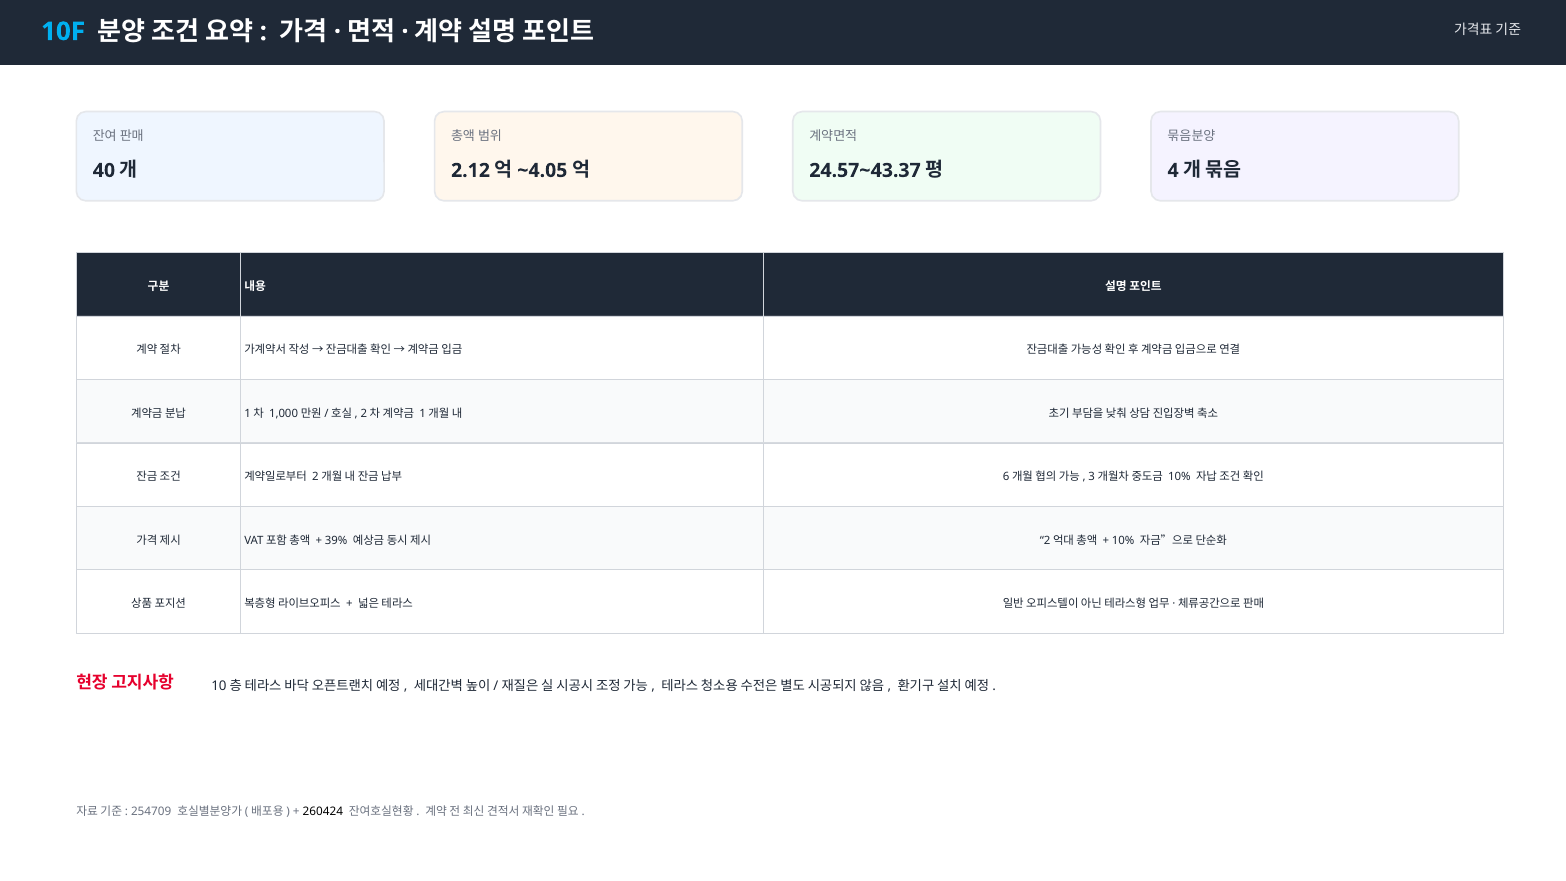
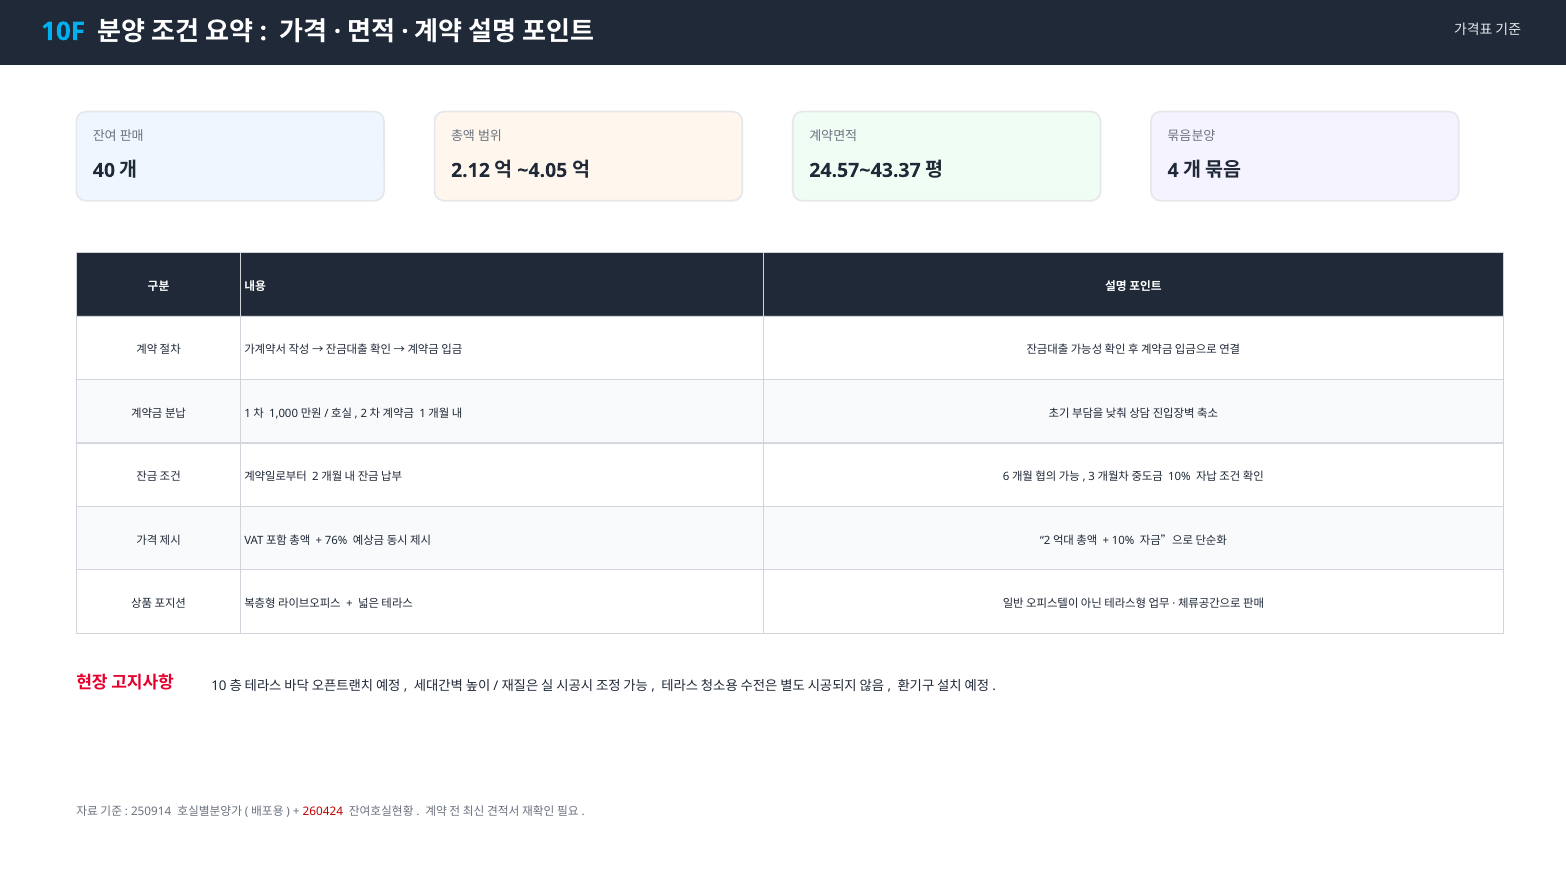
39%: 39% -> 76% (336, 540)
254709: 254709 -> 250914 (151, 811)
260424 colour: black -> red (323, 811)
